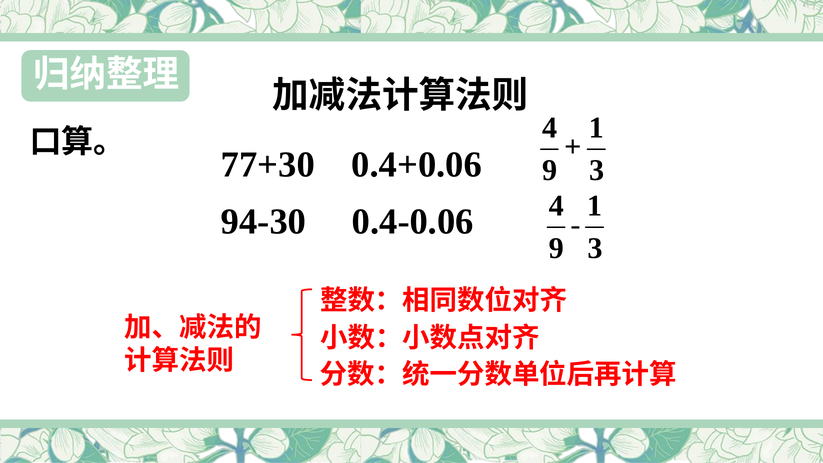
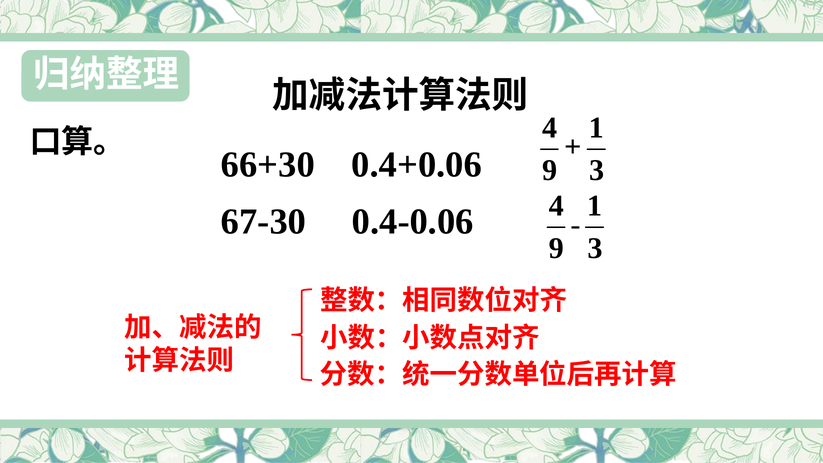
77+30: 77+30 -> 66+30 (268, 164)
94-30: 94-30 -> 67-30 (263, 221)
